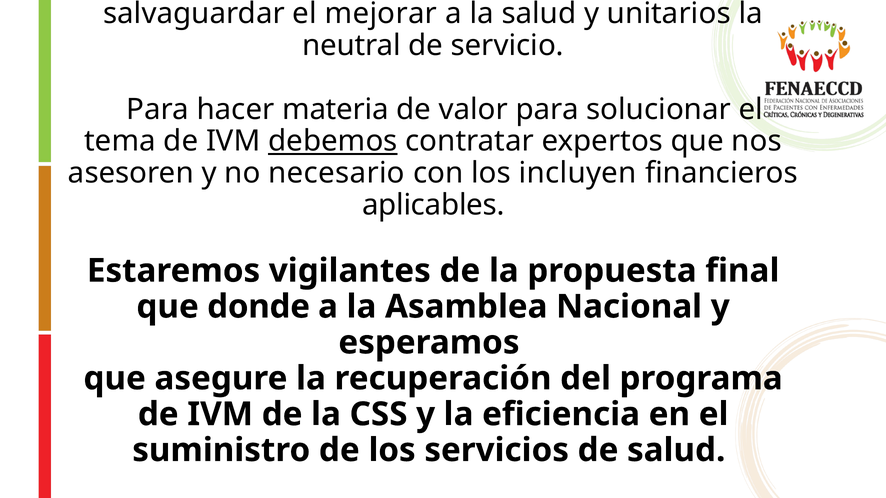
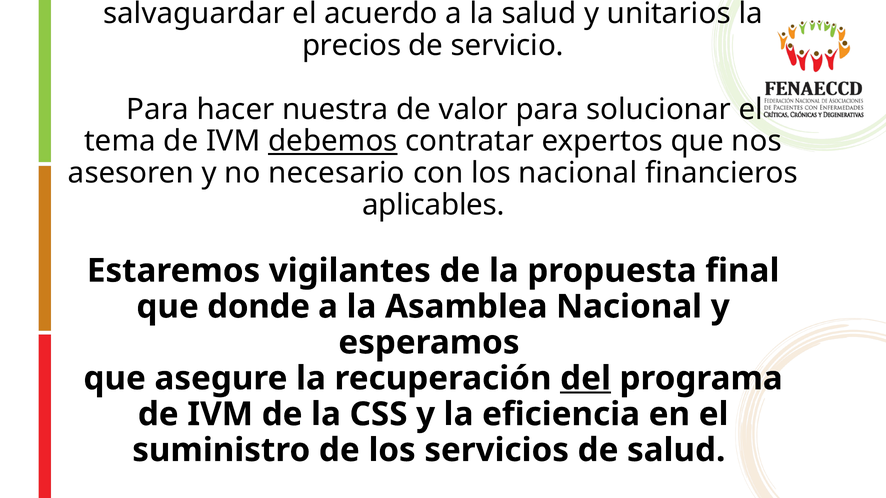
mejorar: mejorar -> acuerdo (381, 14)
neutral: neutral -> precios (352, 46)
hacer materia: materia -> nuestra (335, 109)
los incluyen: incluyen -> nacional (578, 173)
del underline: none -> present (586, 379)
